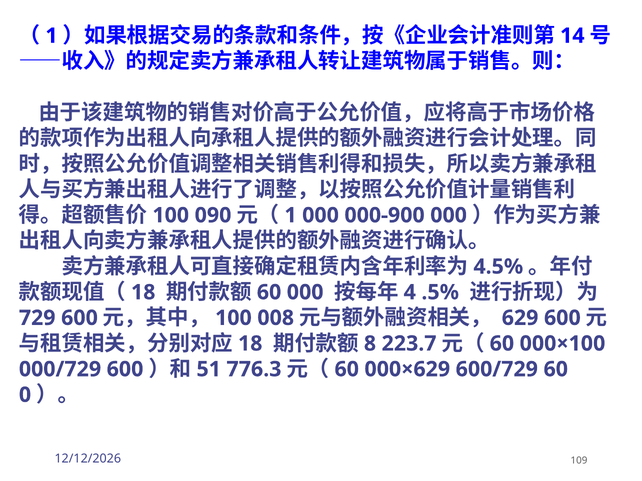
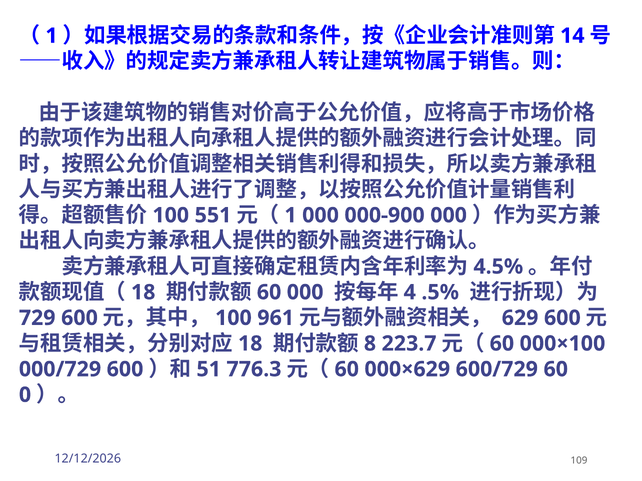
090: 090 -> 551 (213, 216)
008: 008 -> 961 (276, 318)
